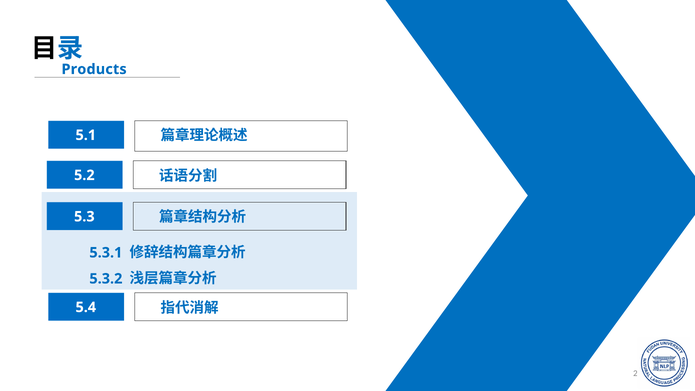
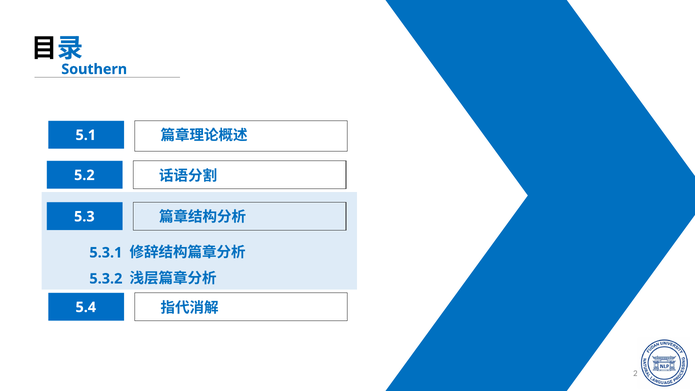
Products: Products -> Southern (94, 69)
